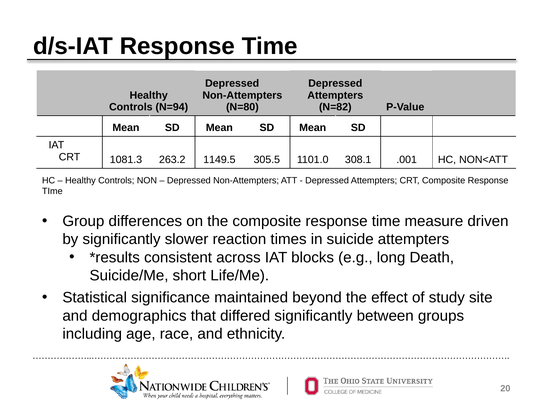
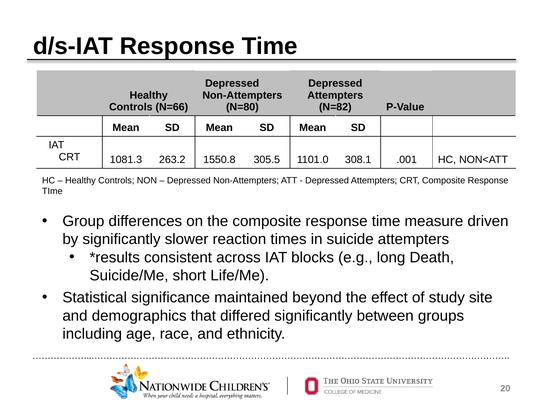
N=94: N=94 -> N=66 (172, 107)
1149.5: 1149.5 -> 1550.8 (219, 160)
